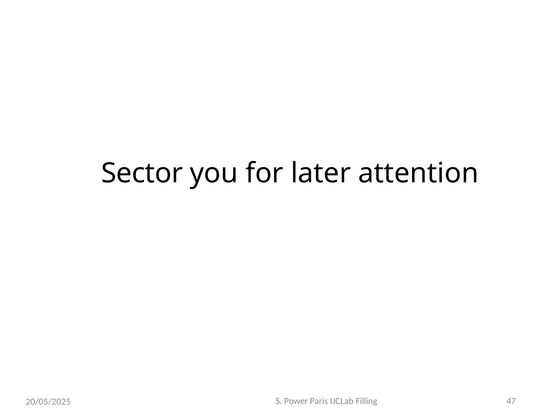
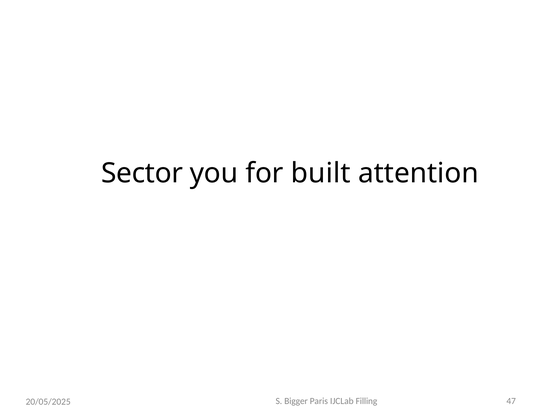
later: later -> built (321, 173)
Power: Power -> Bigger (296, 401)
